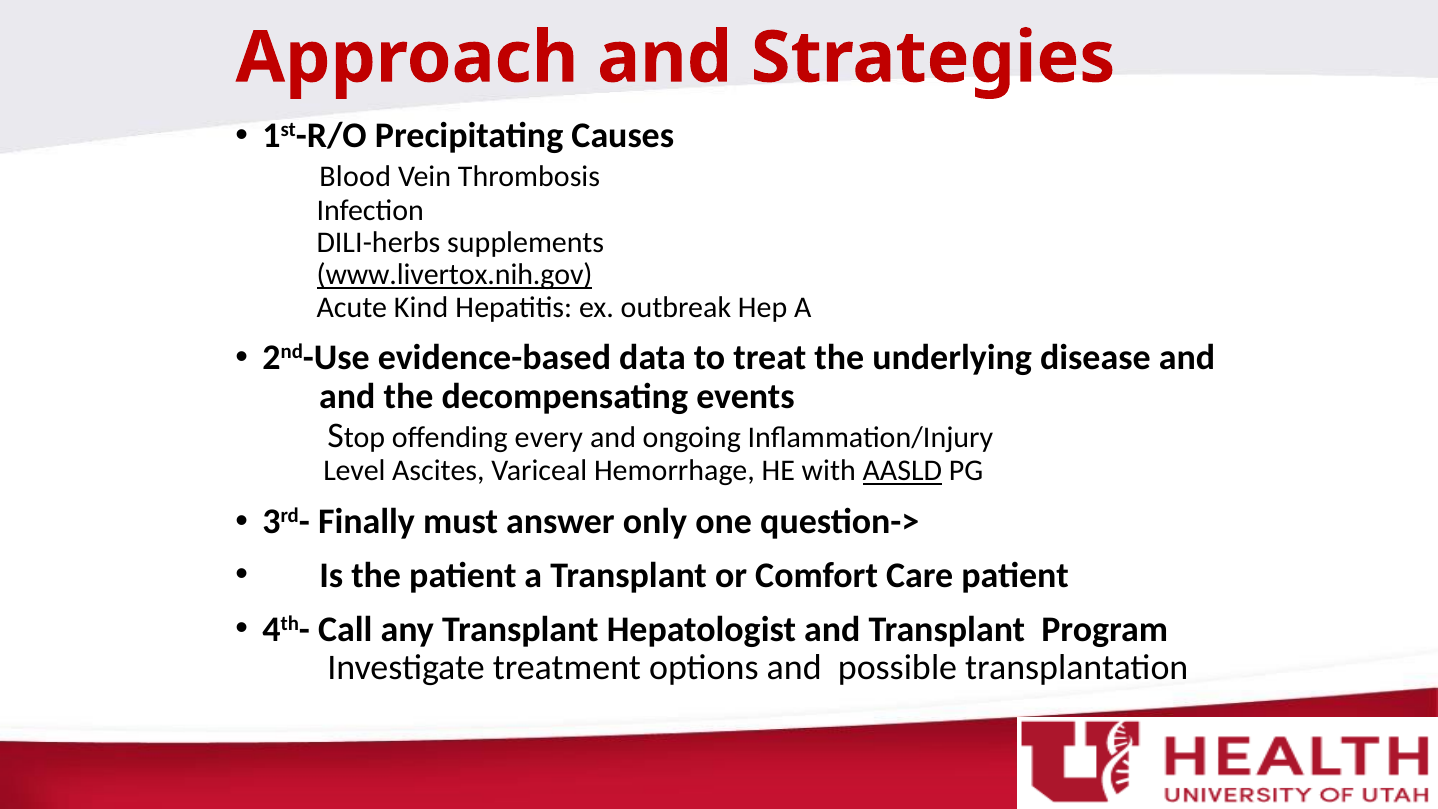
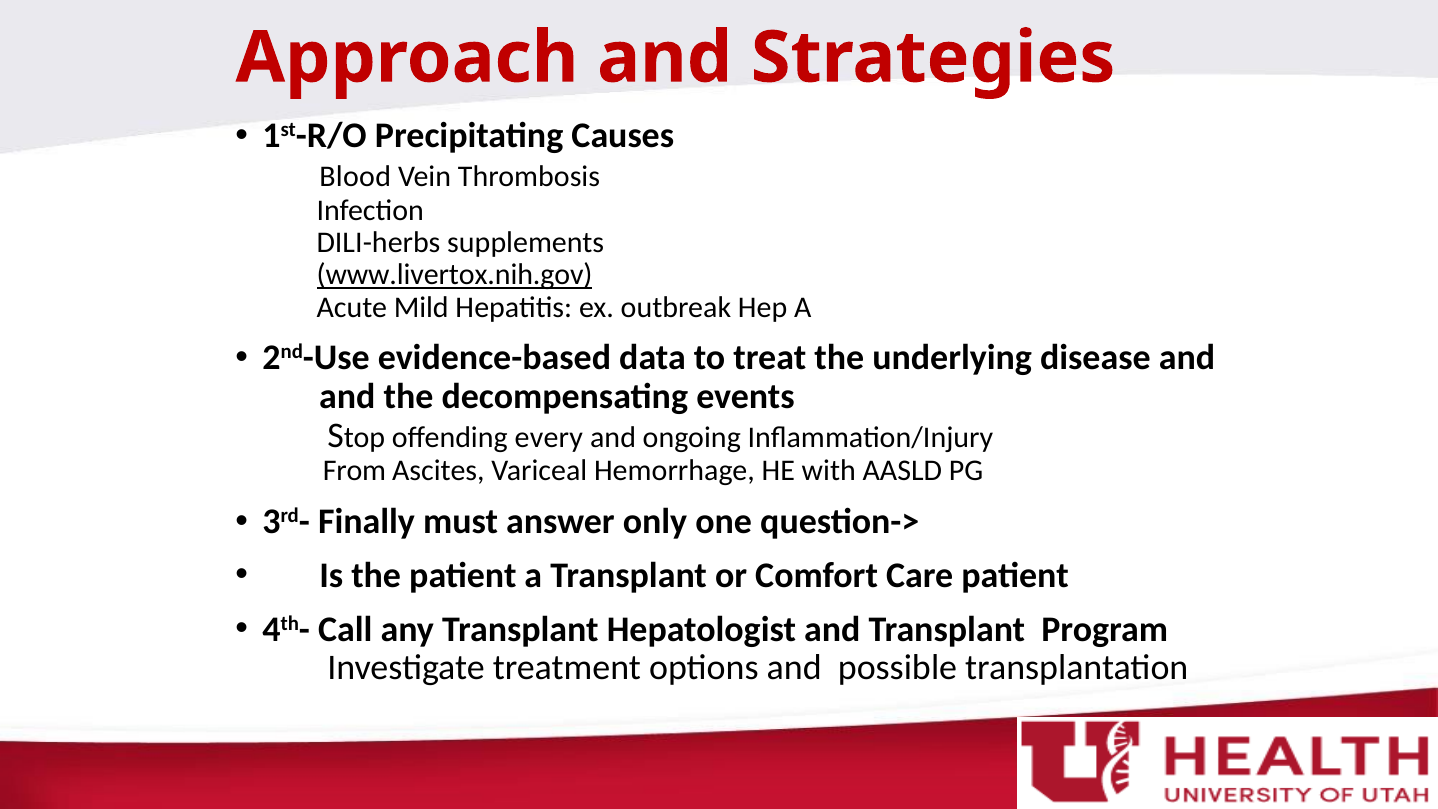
Kind: Kind -> Mild (421, 307)
Level: Level -> From (354, 471)
AASLD underline: present -> none (902, 471)
